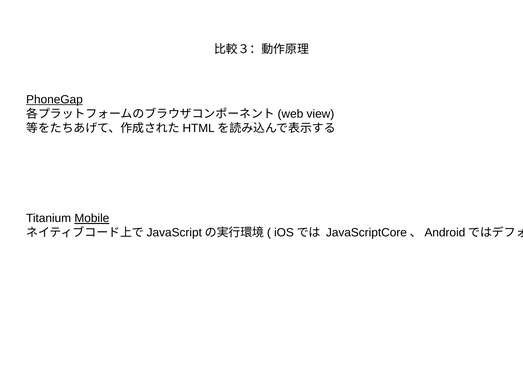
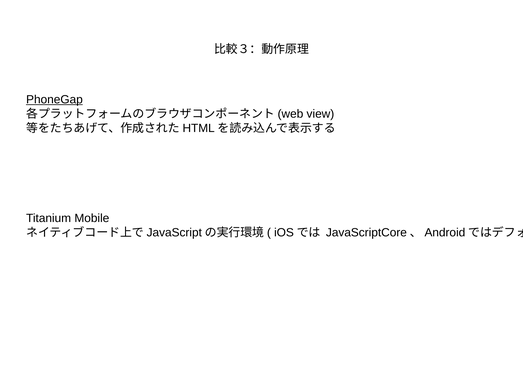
Mobile underline: present -> none (92, 218)
